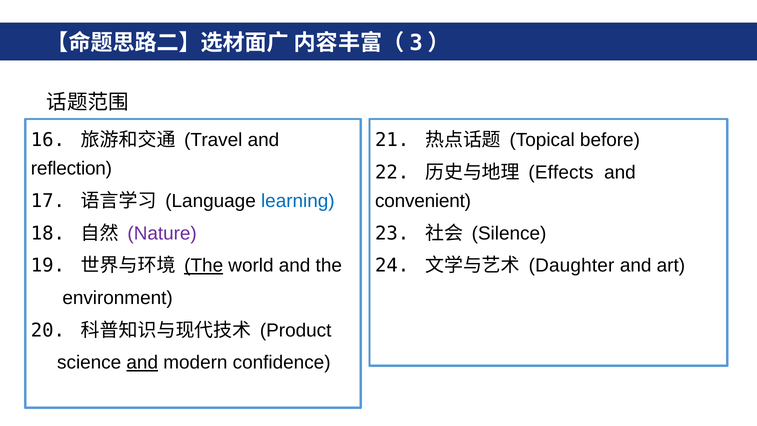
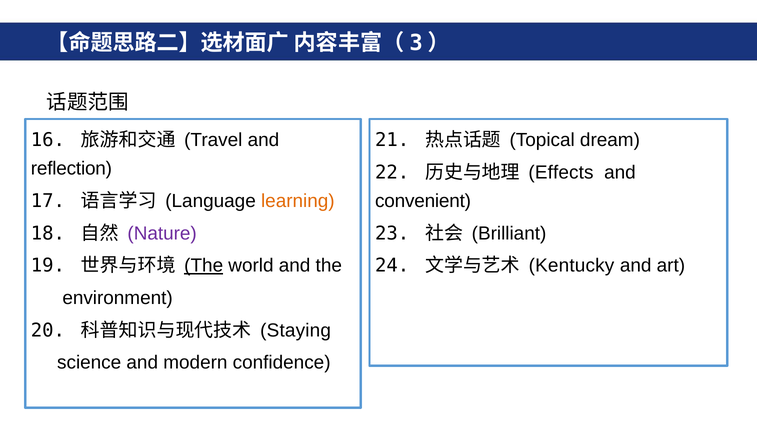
before: before -> dream (610, 140)
learning colour: blue -> orange (298, 201)
Silence: Silence -> Brilliant (509, 233)
Daughter: Daughter -> Kentucky (571, 266)
Product: Product -> Staying (296, 330)
and underline: present -> none (142, 362)
